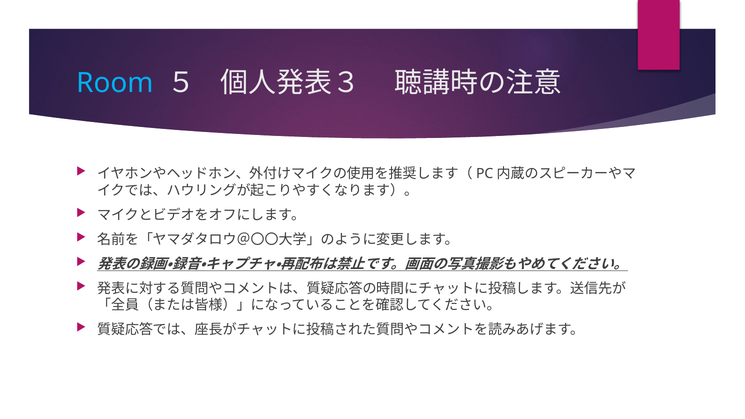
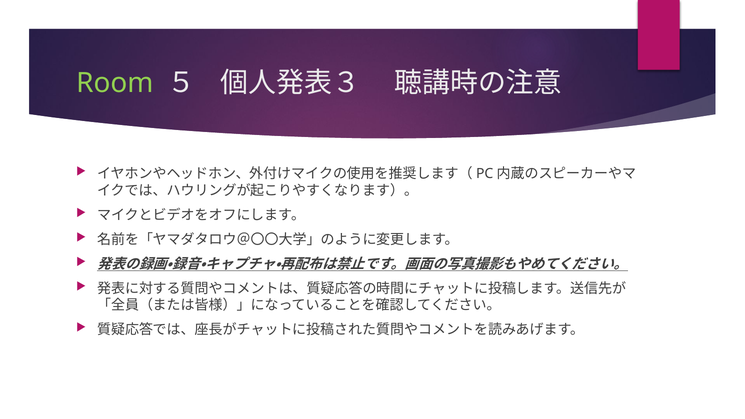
Room colour: light blue -> light green (115, 83)
